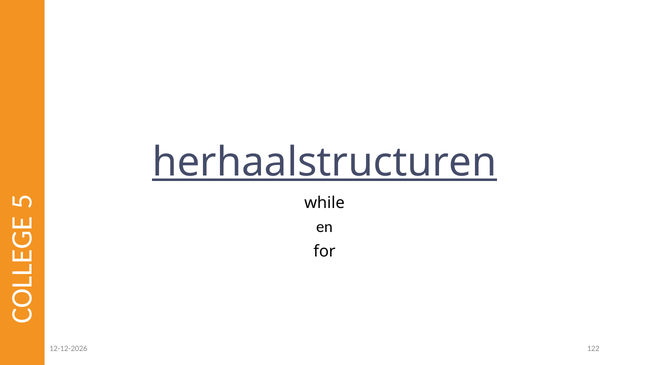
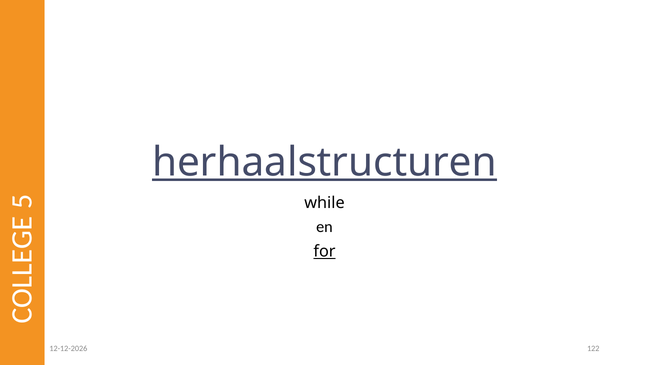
for underline: none -> present (324, 251)
